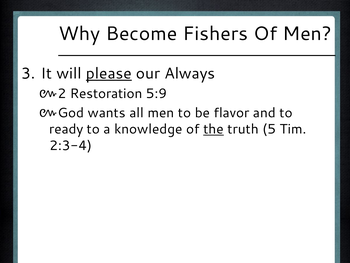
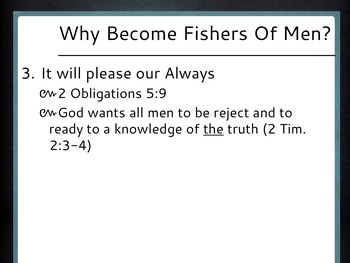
please underline: present -> none (109, 73)
Restoration: Restoration -> Obligations (106, 94)
flavor: flavor -> reject (231, 113)
truth 5: 5 -> 2 (269, 129)
